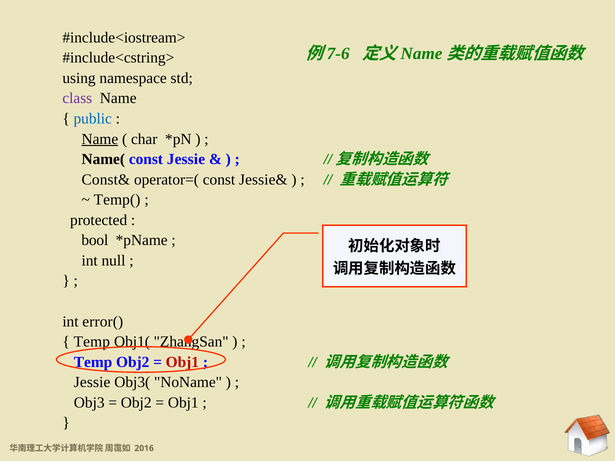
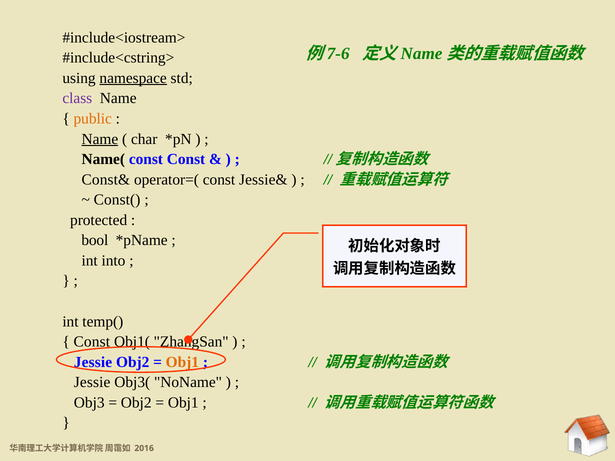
namespace underline: none -> present (133, 78)
public colour: blue -> orange (93, 119)
const Jessie: Jessie -> Const (186, 159)
Temp(: Temp( -> Const( (117, 200)
null: null -> into (113, 261)
error(: error( -> temp( (103, 322)
Temp: Temp -> Const (92, 342)
Temp: Temp -> Jessie (93, 362)
Obj1 colour: red -> orange (182, 362)
